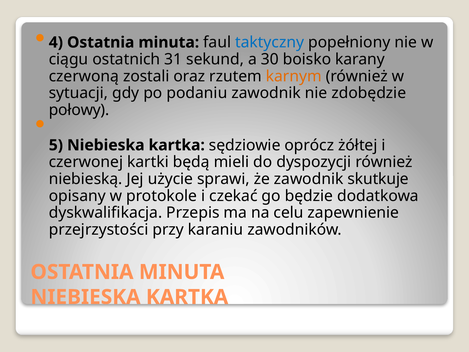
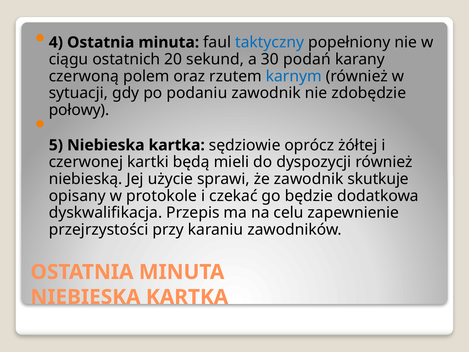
31: 31 -> 20 (173, 59)
boisko: boisko -> podań (307, 59)
zostali: zostali -> polem (146, 76)
karnym colour: orange -> blue (294, 76)
